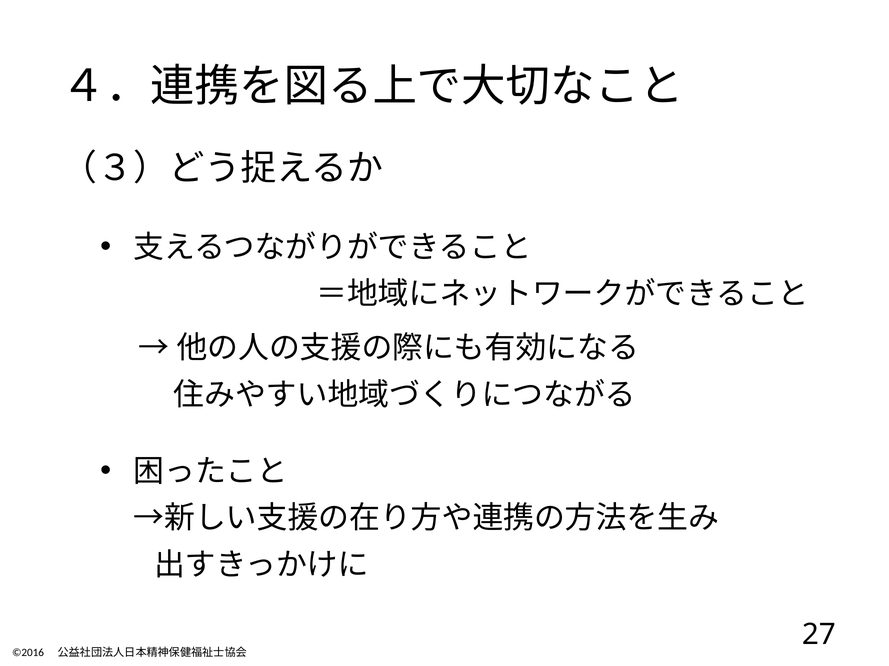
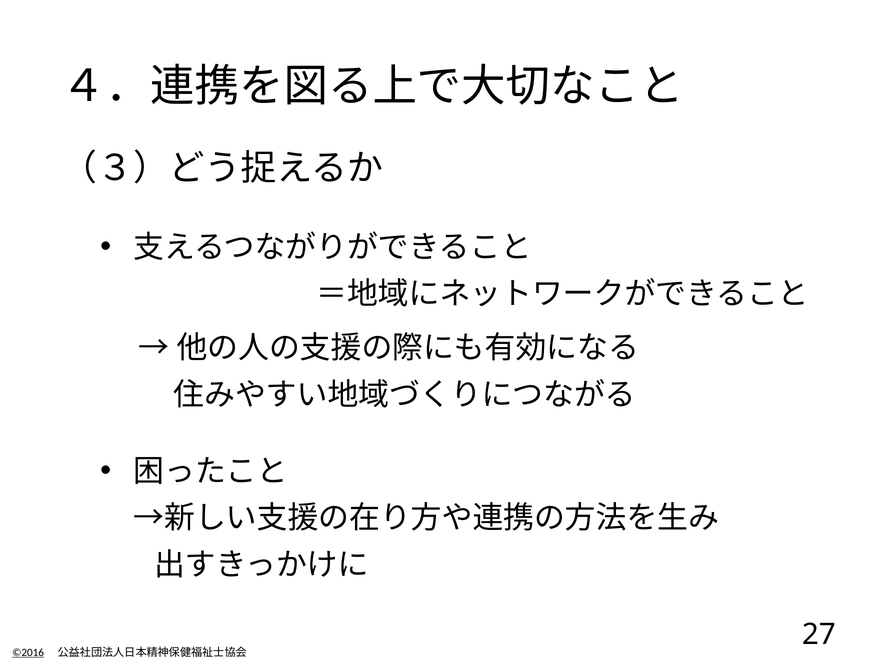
©2016 underline: none -> present (28, 653)
